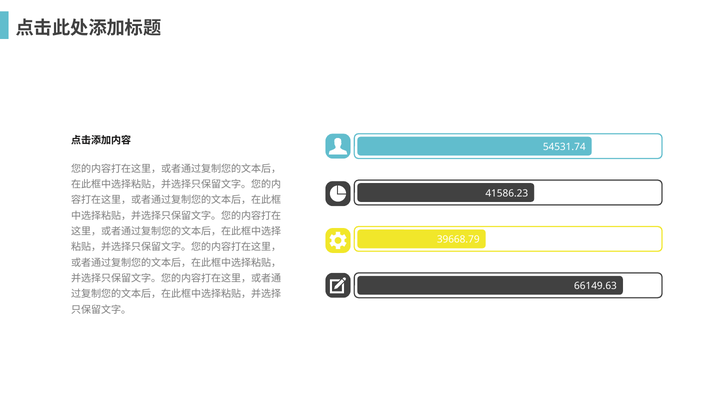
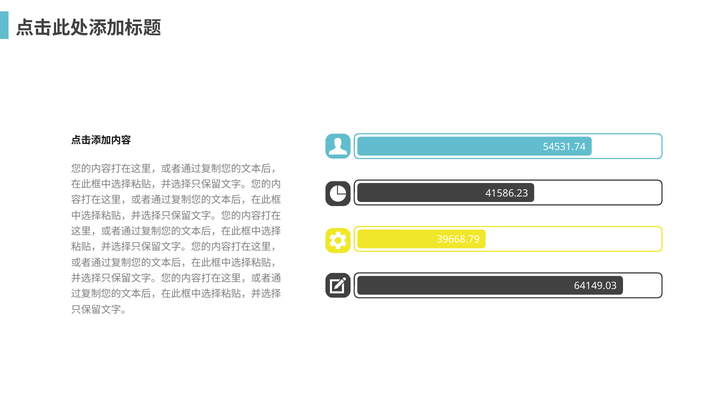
66149.63: 66149.63 -> 64149.03 (595, 286)
